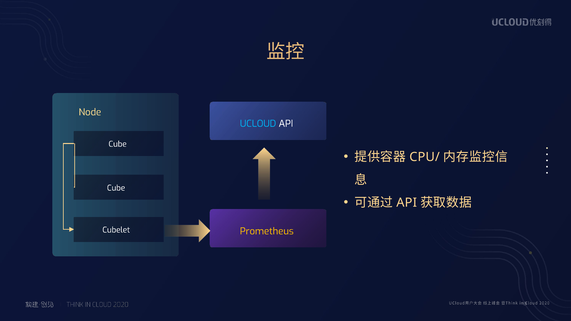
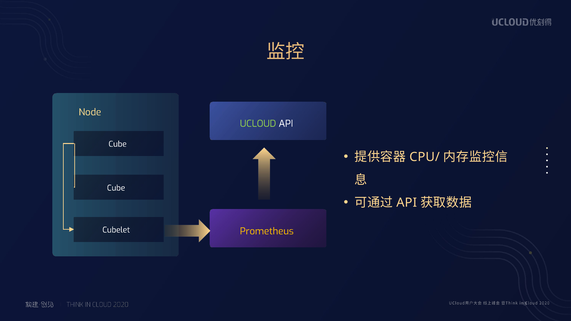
UCLOUD colour: light blue -> light green (258, 124)
